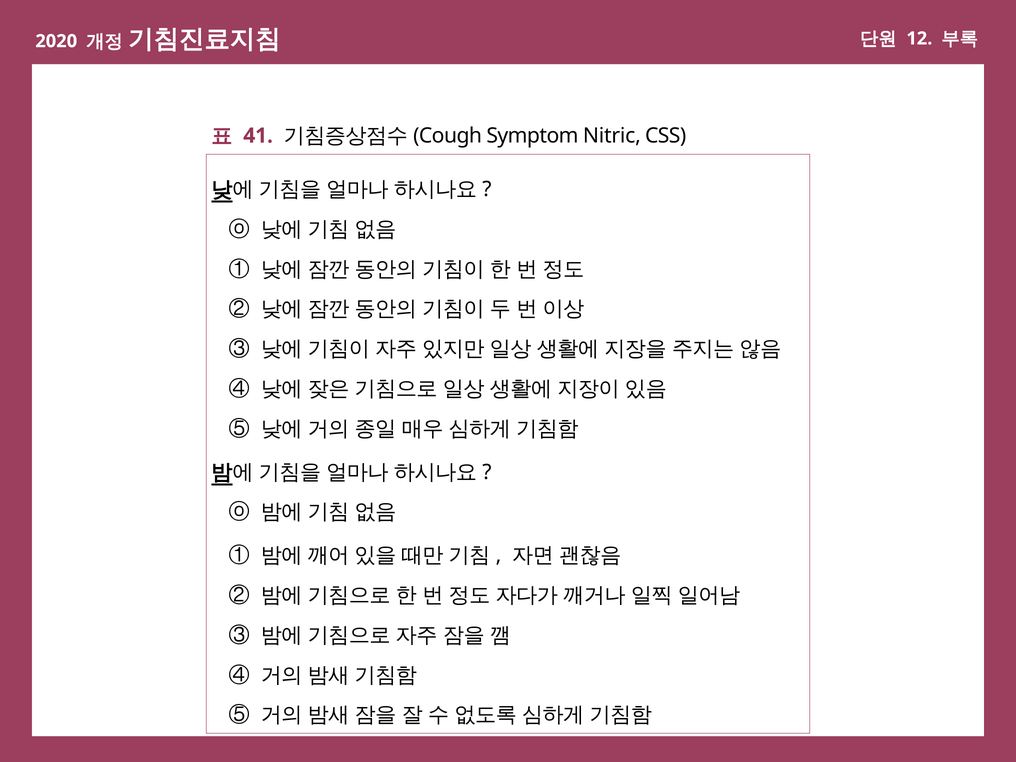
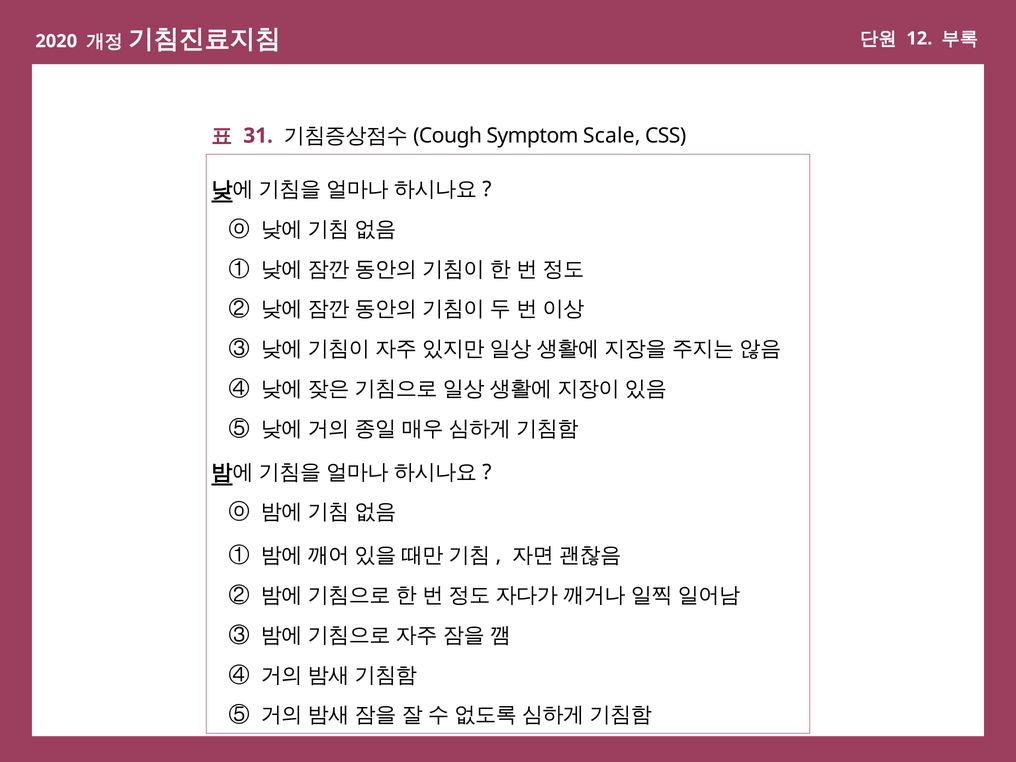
41: 41 -> 31 (258, 136)
Nitric: Nitric -> Scale (612, 136)
